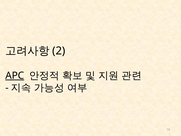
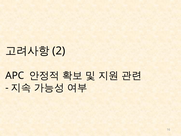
APC underline: present -> none (15, 75)
